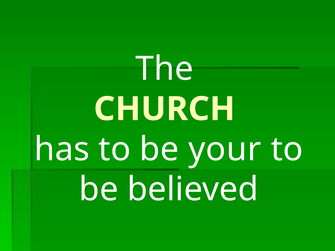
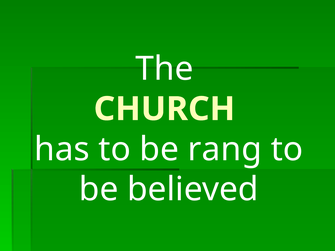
your: your -> rang (225, 149)
